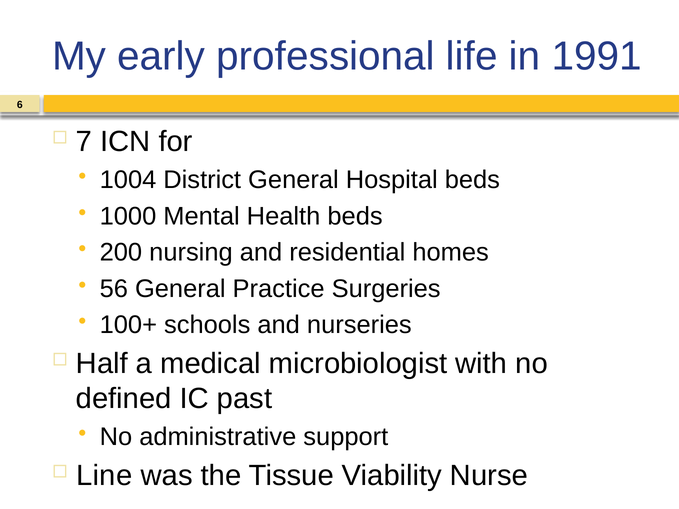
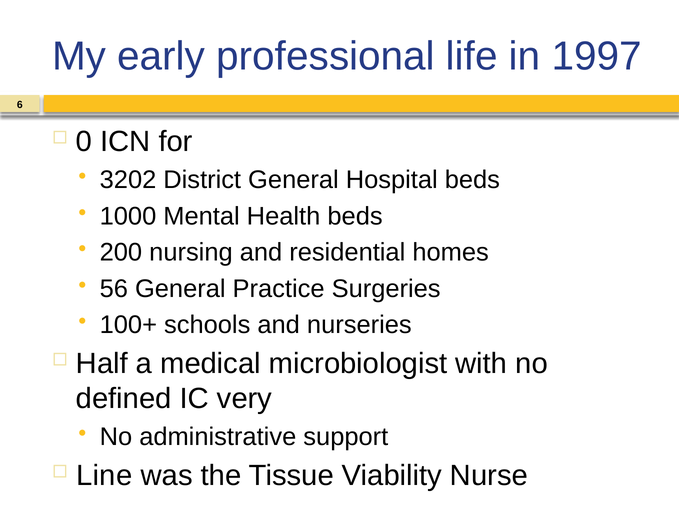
1991: 1991 -> 1997 (597, 57)
7: 7 -> 0 (84, 142)
1004: 1004 -> 3202 (128, 180)
past: past -> very (245, 399)
